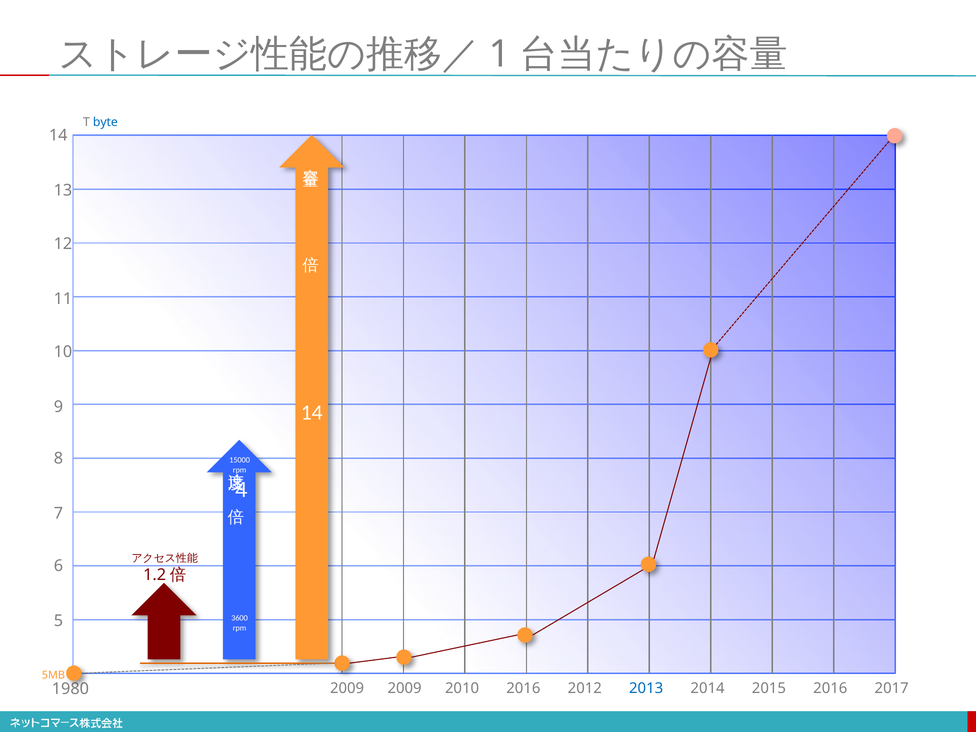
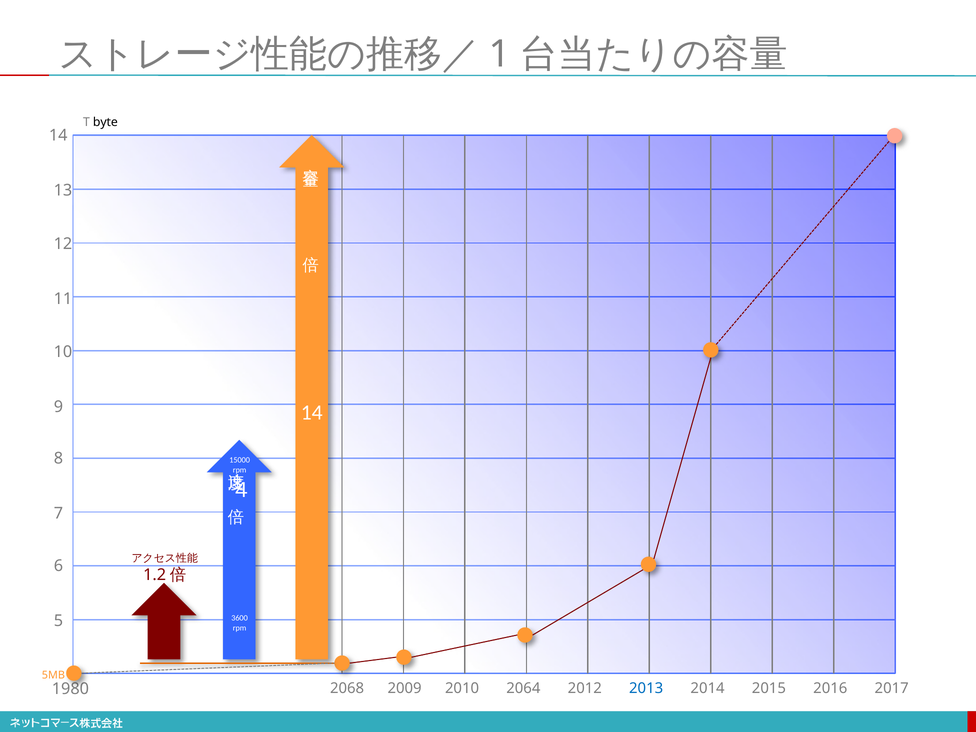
byte colour: blue -> black (105, 122)
2009: 2009 -> 2068 (347, 688)
2010 2016: 2016 -> 2064 (523, 688)
